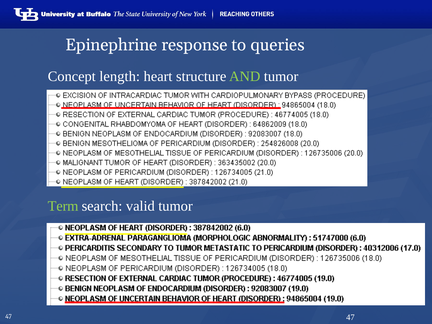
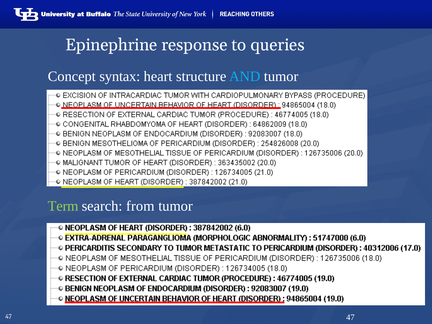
length: length -> syntax (120, 77)
AND colour: light green -> light blue (245, 77)
valid: valid -> from (140, 206)
